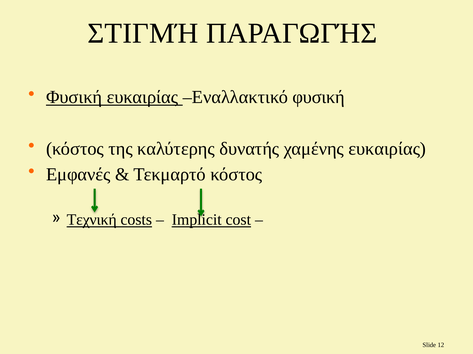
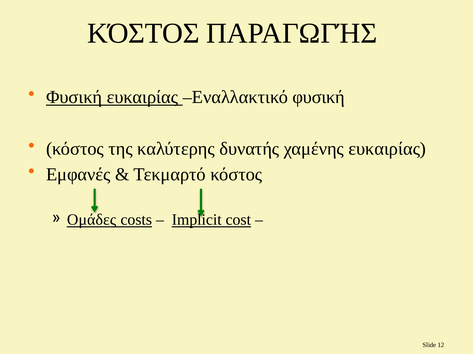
ΣΤΙΓΜΉ: ΣΤΙΓΜΉ -> ΚΌΣΤΟΣ (143, 34)
Τεχνική: Τεχνική -> Ομάδες (92, 220)
